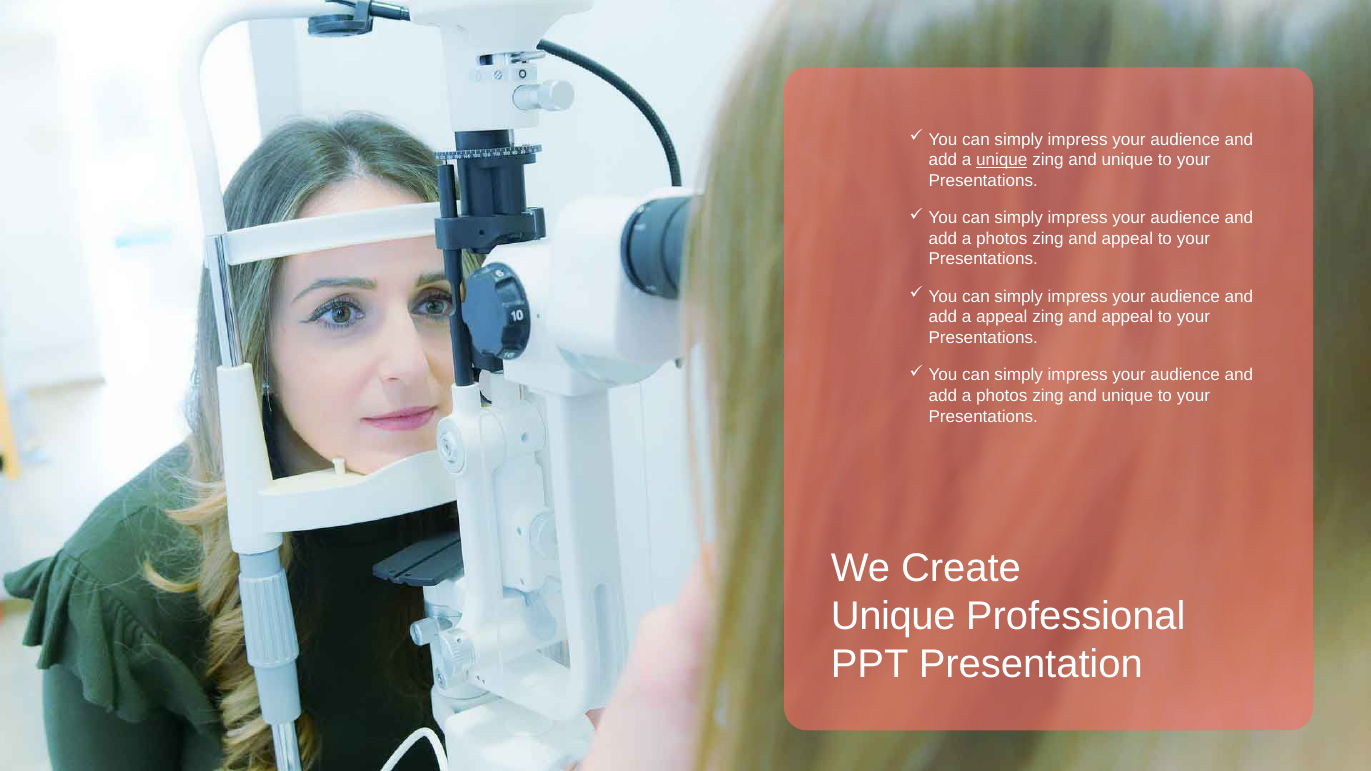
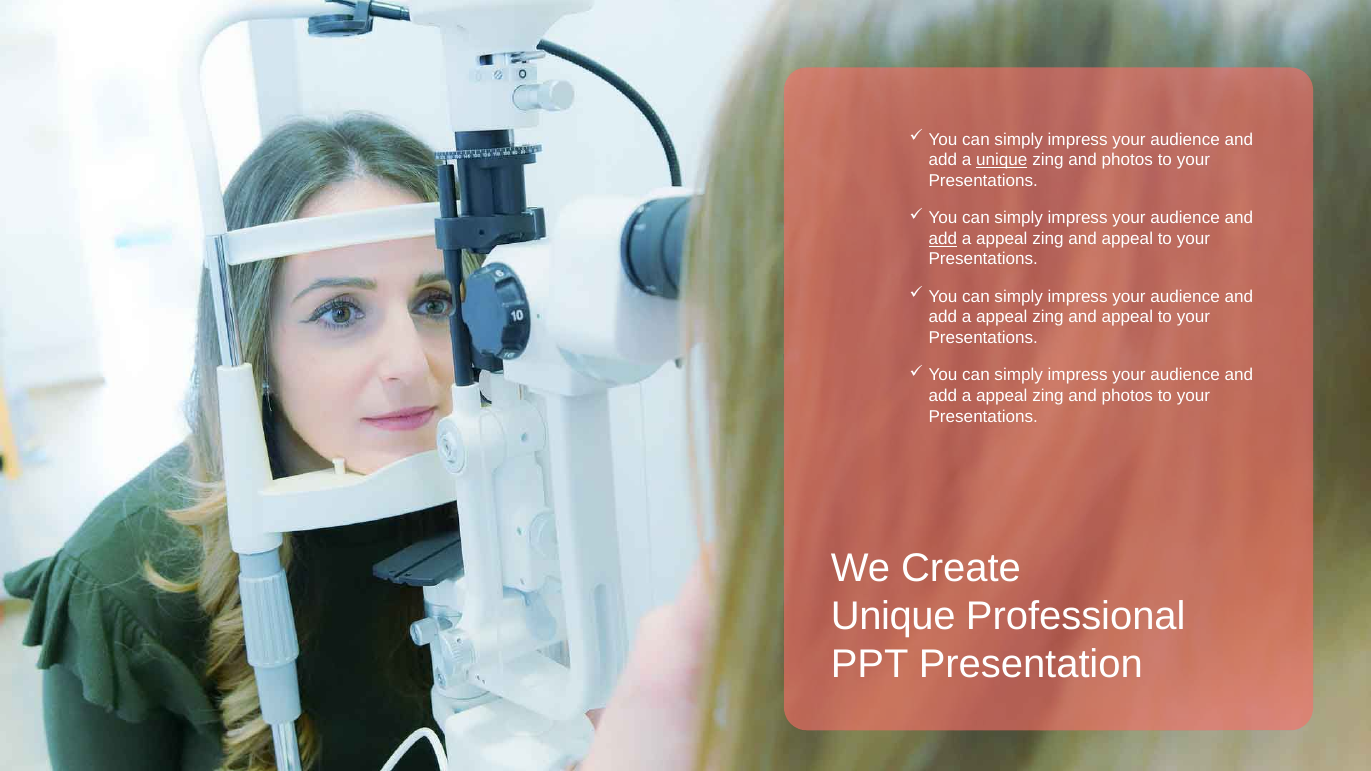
unique: unique -> photos (1127, 160)
add underline: none -> present (943, 239)
photos: photos -> appeal (1002, 239)
photos: photos -> appeal (1002, 396)
unique: unique -> photos (1127, 396)
